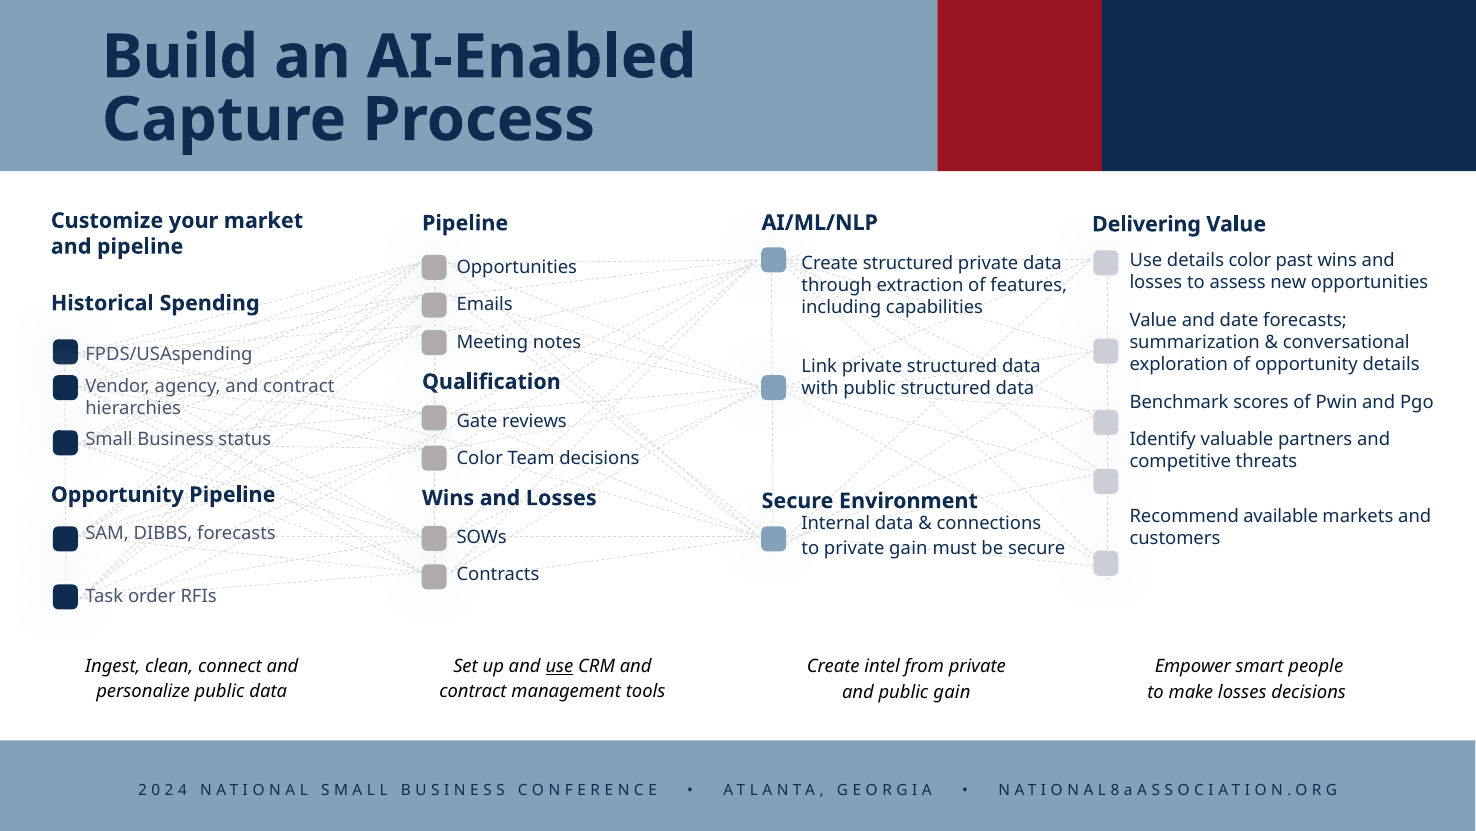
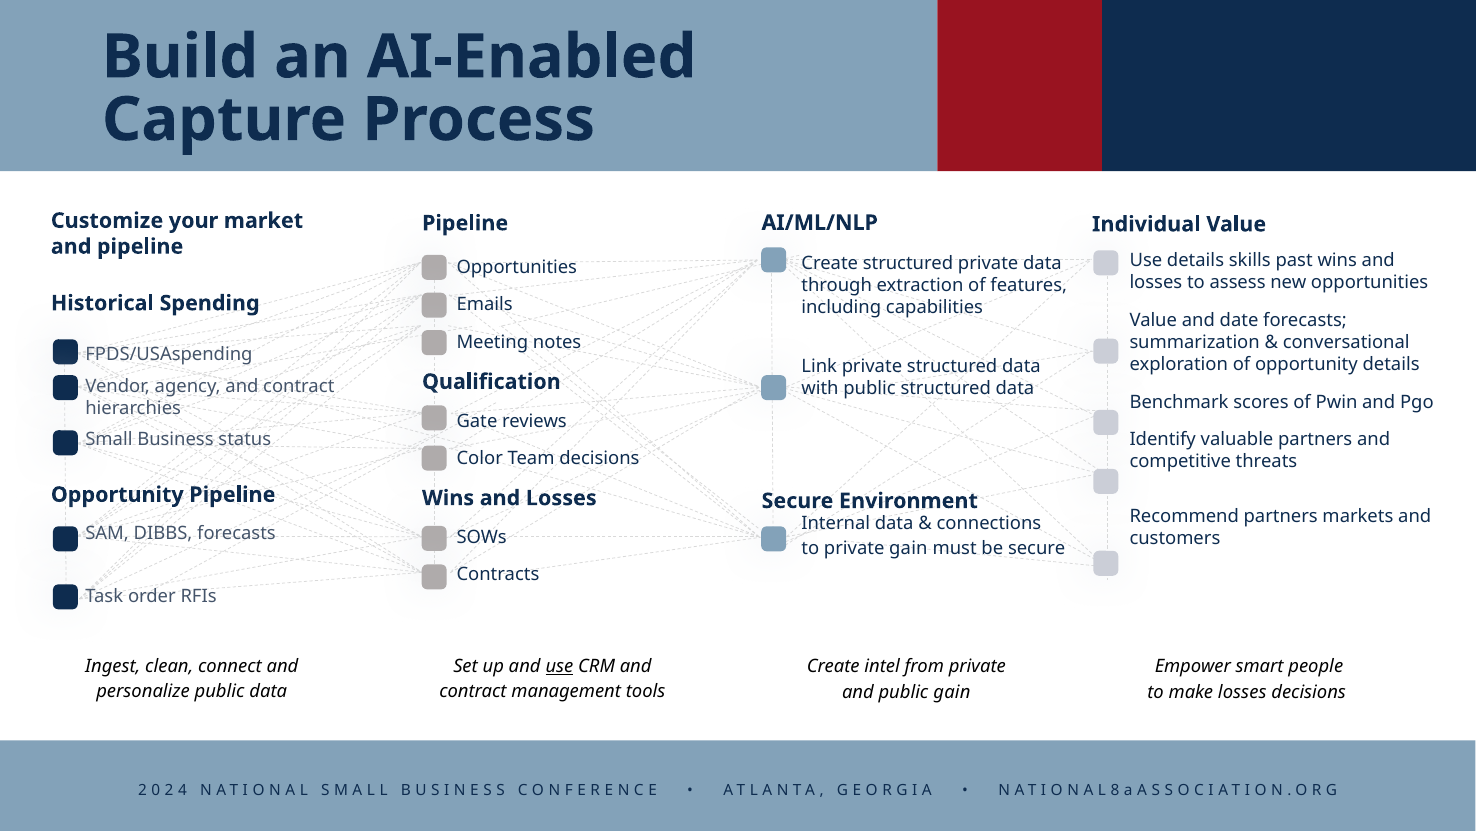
Delivering: Delivering -> Individual (1146, 224)
details color: color -> skills (1250, 260)
available: available -> partners (1281, 516)
